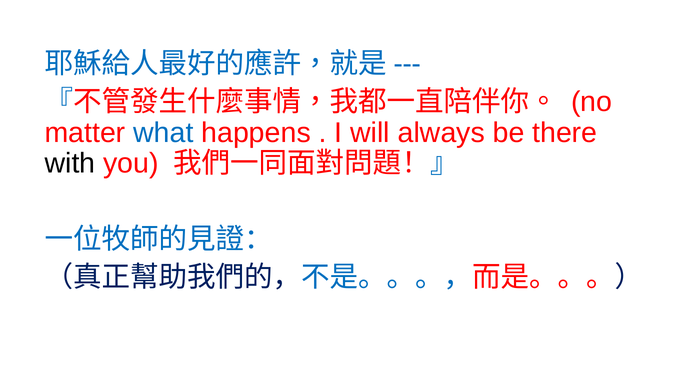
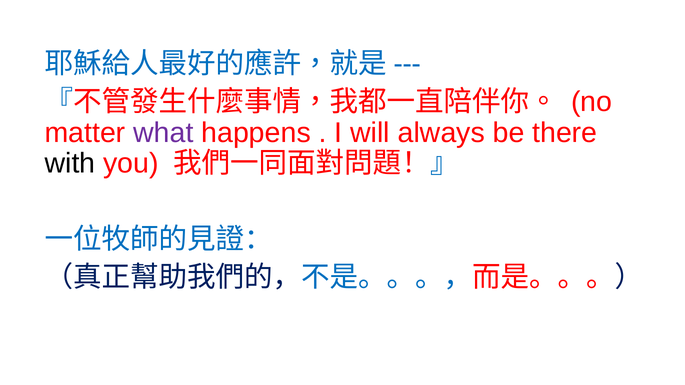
what colour: blue -> purple (163, 133)
